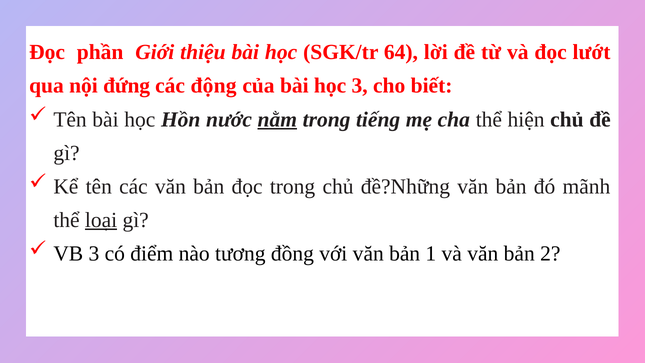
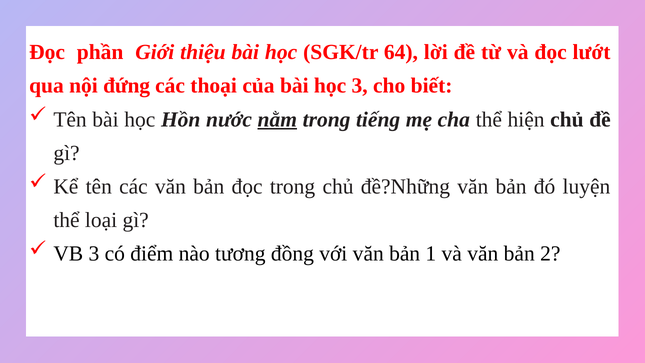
động: động -> thoại (214, 86)
mãnh: mãnh -> luyện (586, 186)
loại underline: present -> none (101, 220)
